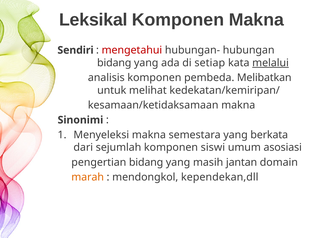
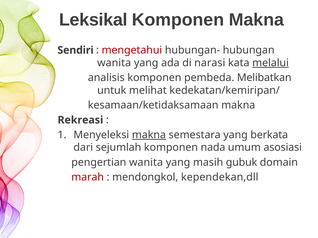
bidang: bidang -> wanita (114, 63)
setiap: setiap -> narasi (210, 63)
Sinonimi: Sinonimi -> Rekreasi (80, 120)
makna underline: none -> present (149, 135)
siswi: siswi -> nada (213, 148)
pengertian bidang: bidang -> wanita (146, 163)
jantan: jantan -> gubuk (242, 163)
marah colour: orange -> red (88, 177)
